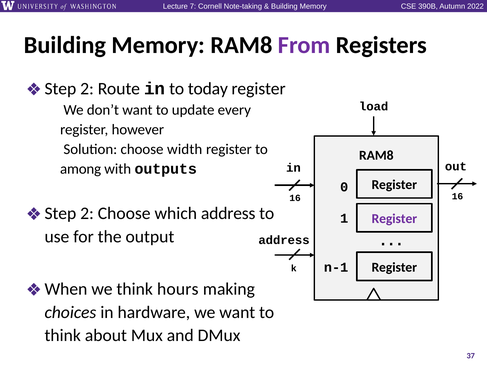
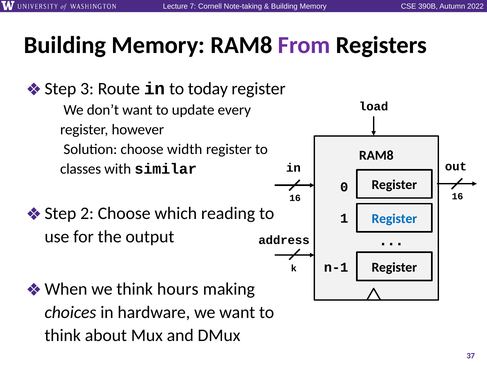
2: 2 -> 3 (87, 89)
among: among -> classes (81, 169)
outputs: outputs -> similar (166, 169)
which address: address -> reading (228, 214)
Register colour: purple -> blue (394, 219)
